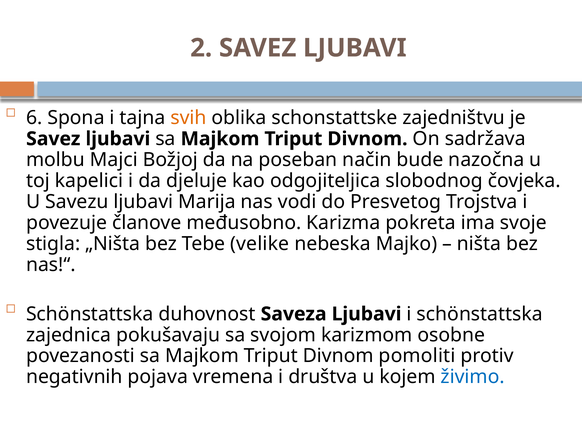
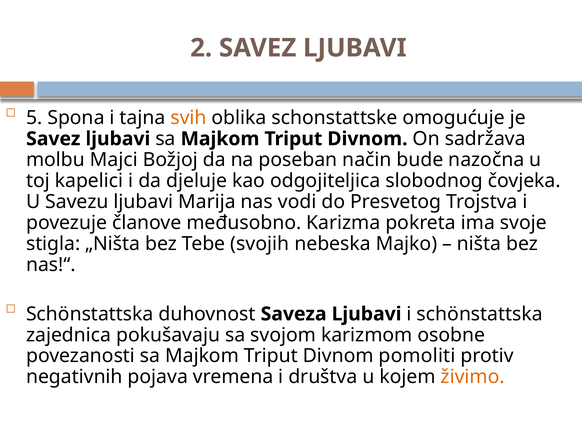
6: 6 -> 5 (34, 118)
zajedništvu: zajedništvu -> omogućuje (454, 118)
velike: velike -> svojih (260, 243)
živimo colour: blue -> orange (473, 376)
